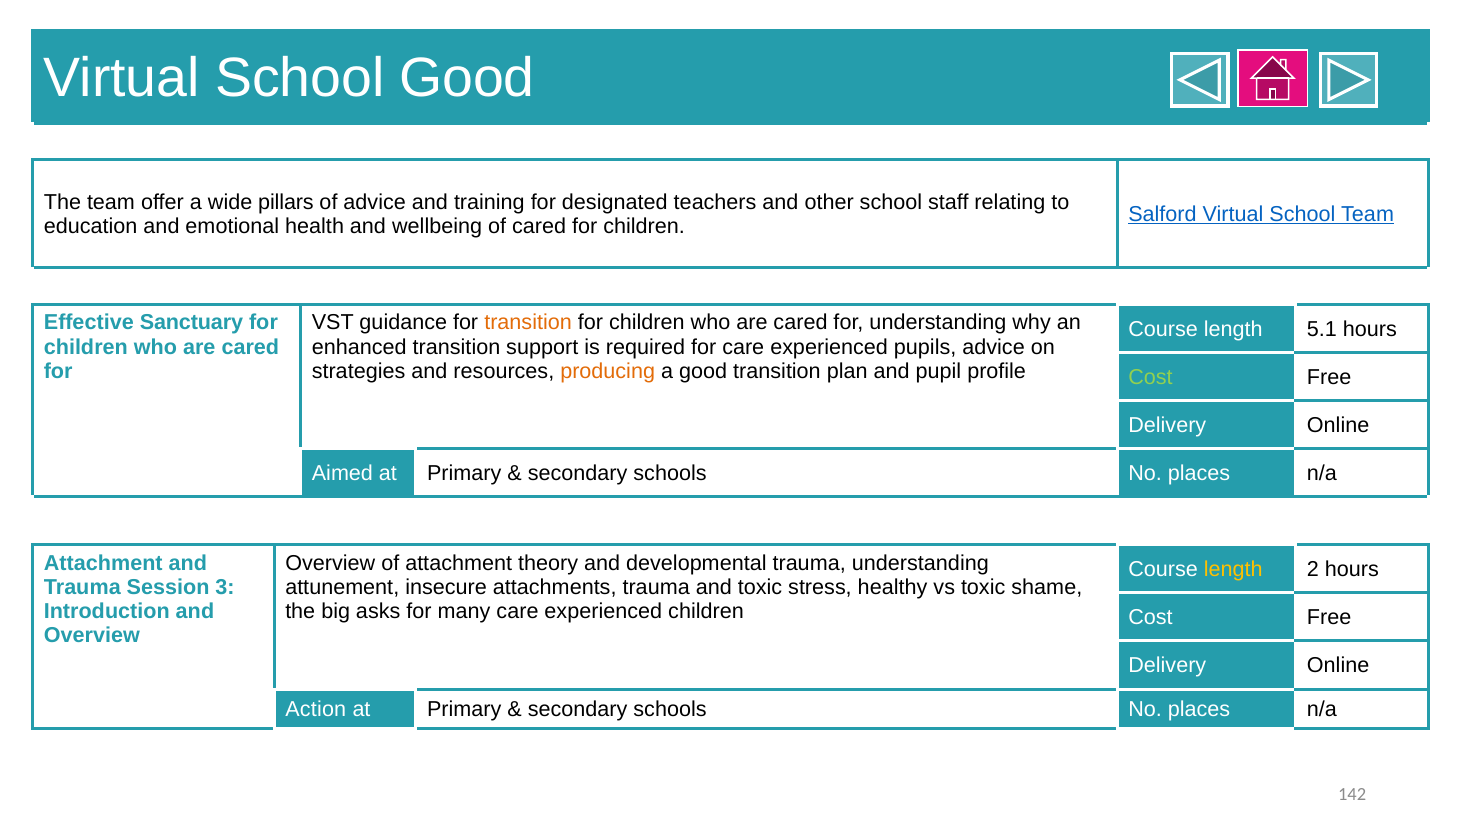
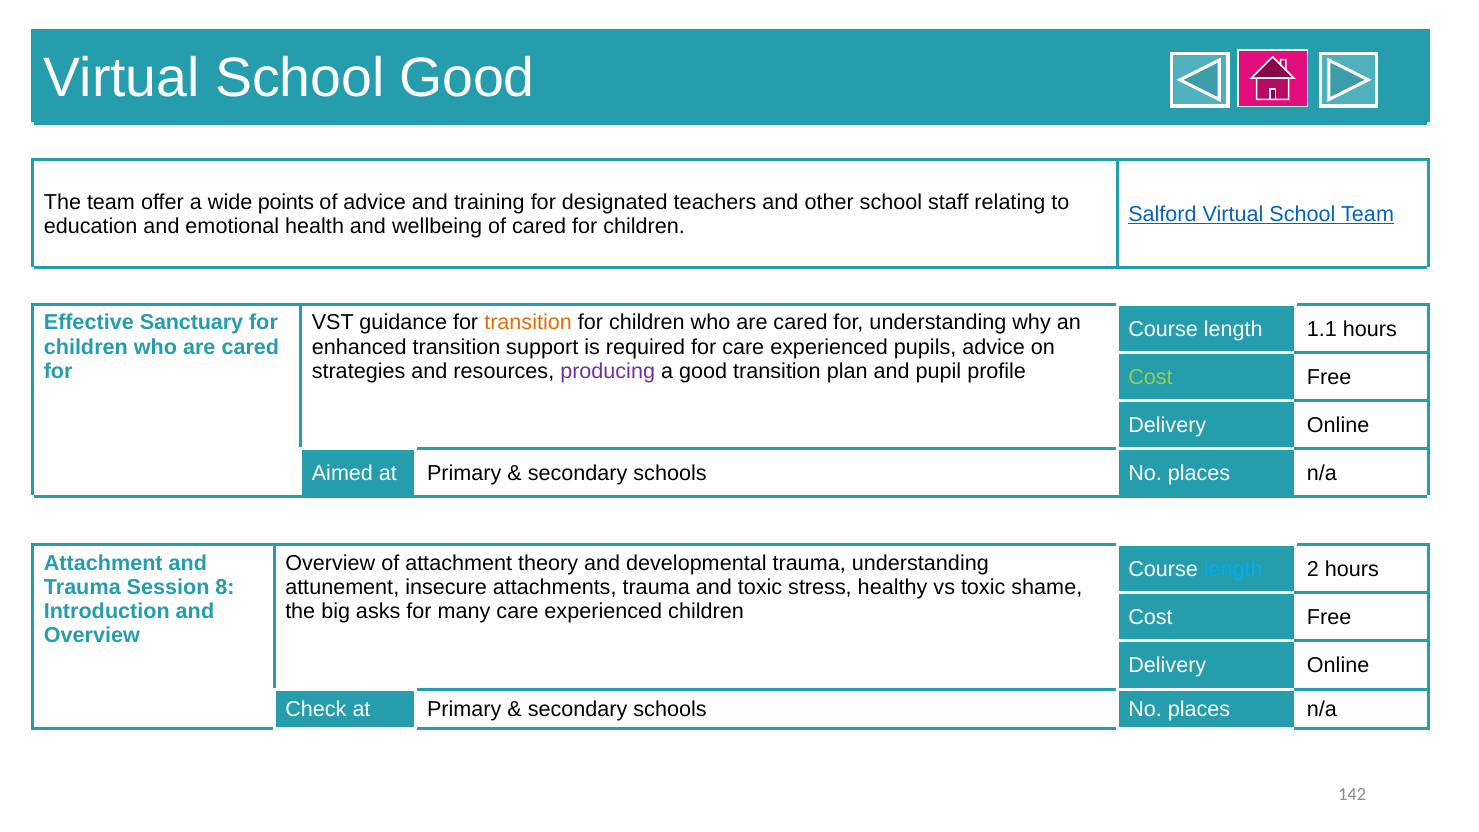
pillars: pillars -> points (286, 202)
5.1: 5.1 -> 1.1 (1322, 329)
producing colour: orange -> purple (608, 371)
length colour: yellow -> light blue (1233, 569)
3: 3 -> 8 (225, 587)
Action: Action -> Check (316, 709)
